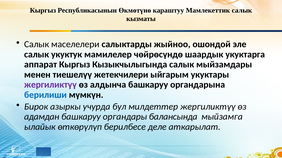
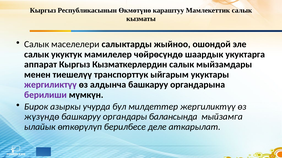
Кызыкчылыгында: Кызыкчылыгында -> Кызматкерлердин (130, 65)
жетекчилери: жетекчилери -> транспорттук (121, 75)
берилиши colour: blue -> purple (45, 95)
адамдан: адамдан -> жүзүндө (42, 117)
